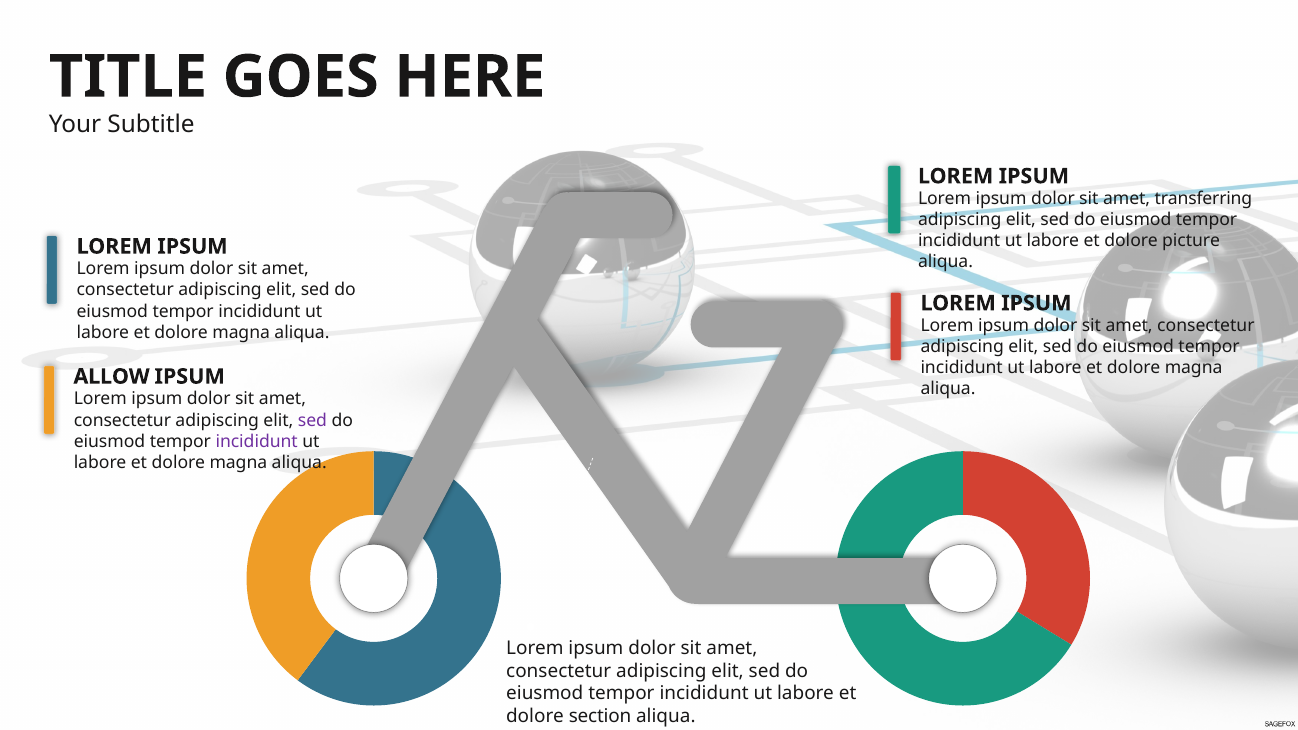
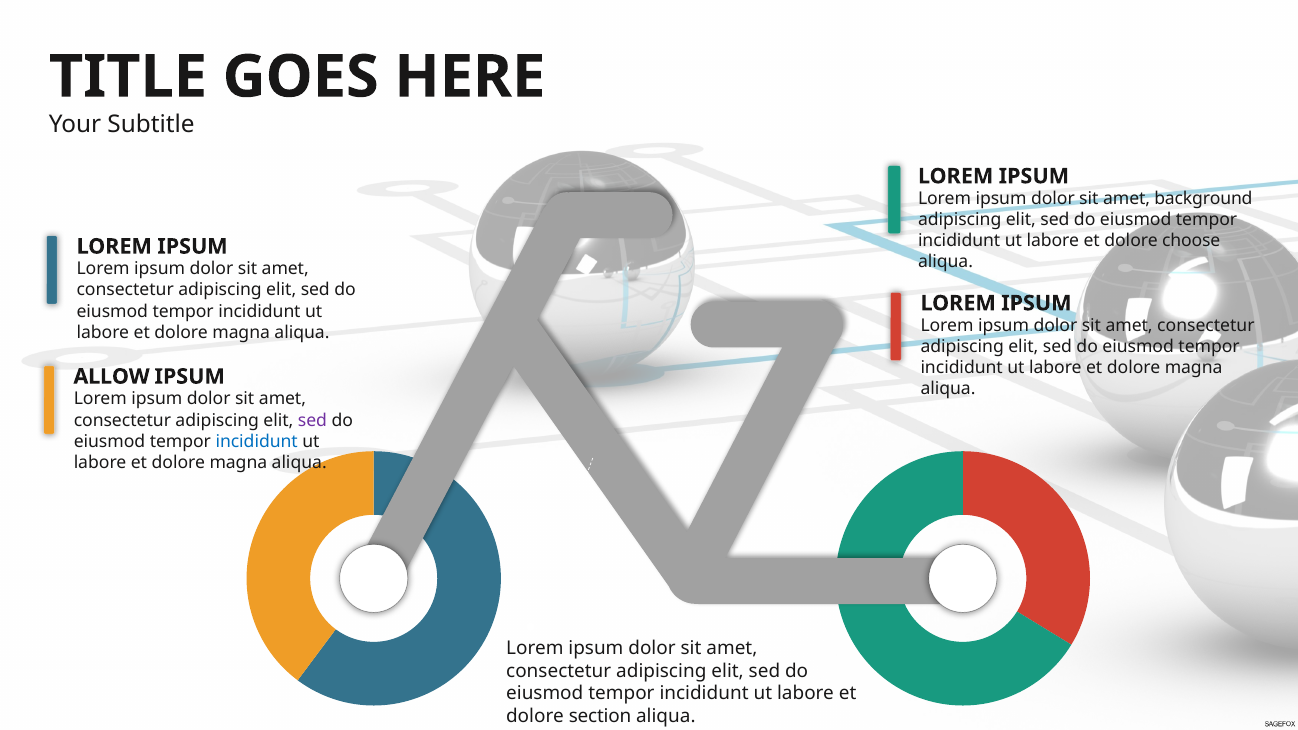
transferring: transferring -> background (1203, 199)
picture: picture -> choose (1191, 241)
incididunt colour: purple -> blue (257, 441)
